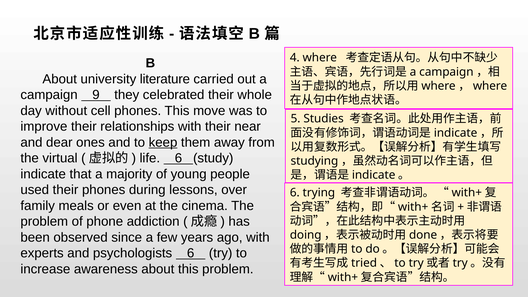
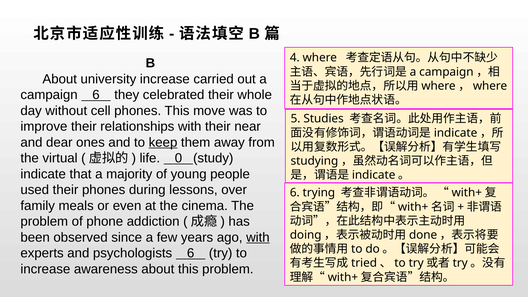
university literature: literature -> increase (165, 79)
campaign 9: 9 -> 6 (96, 95)
life 6: 6 -> 0 (178, 158)
with underline: none -> present (258, 237)
